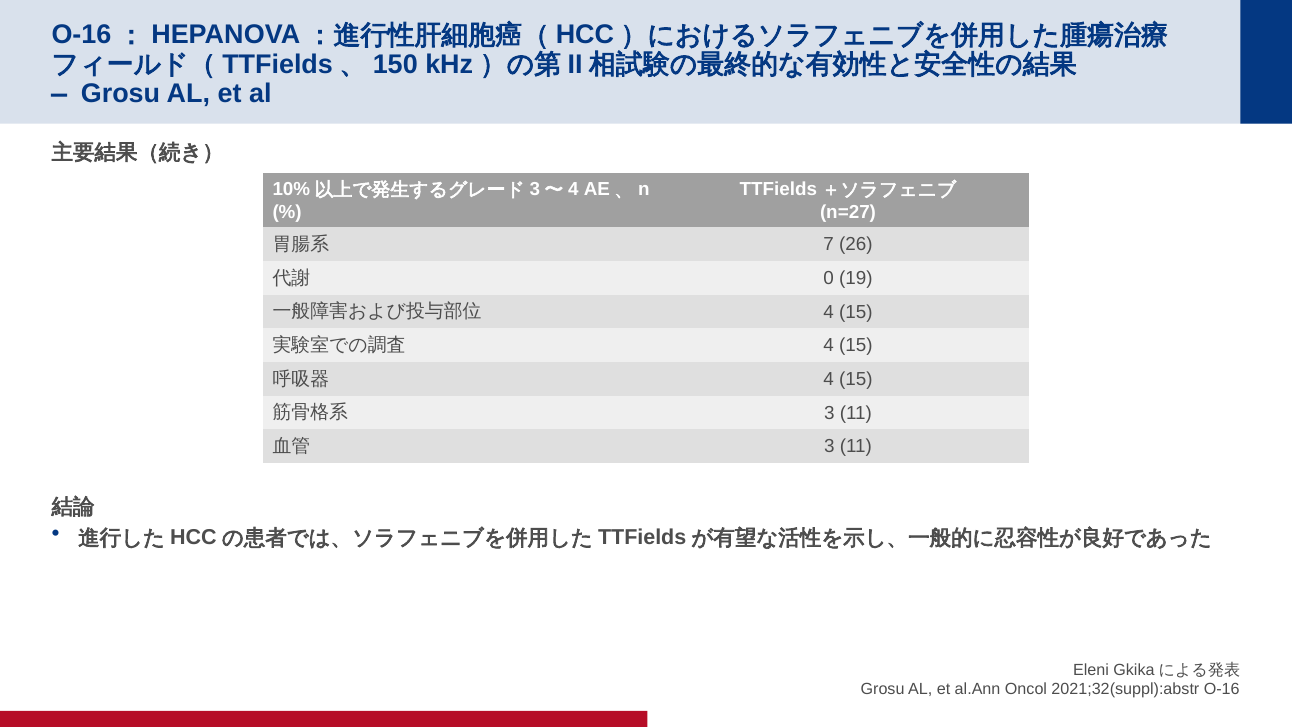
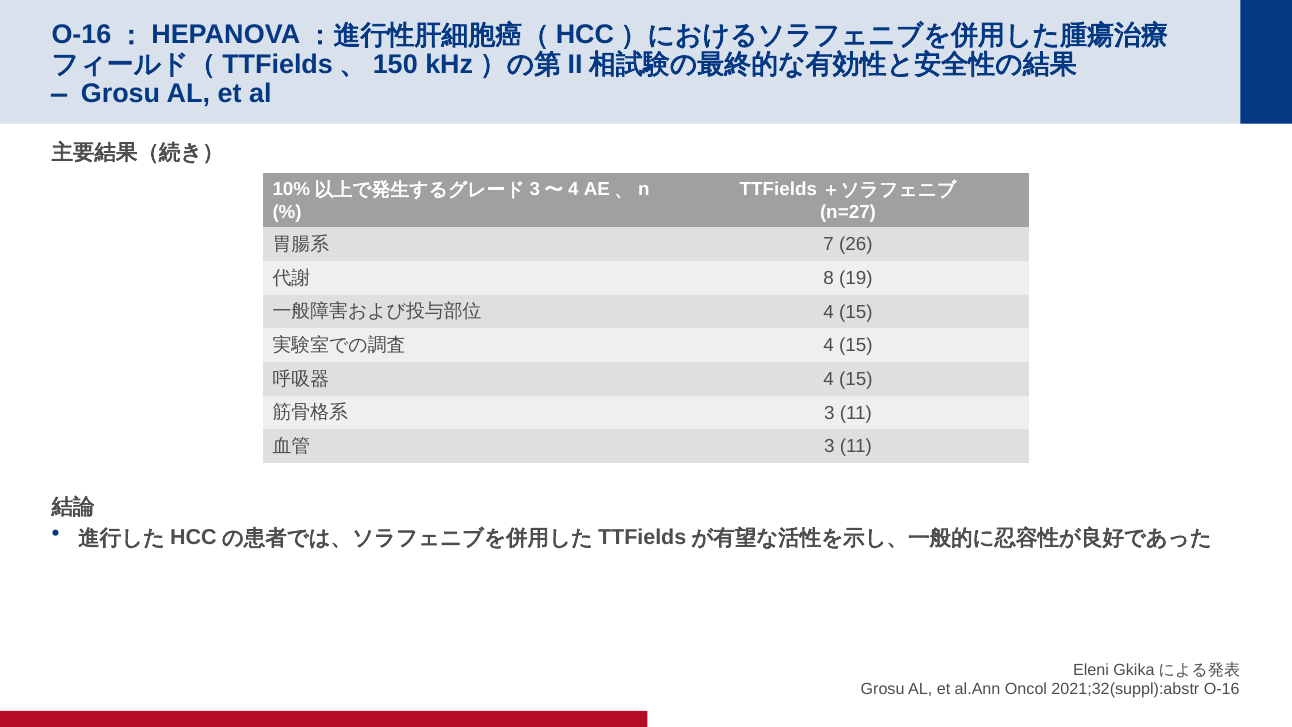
0: 0 -> 8 (829, 278)
